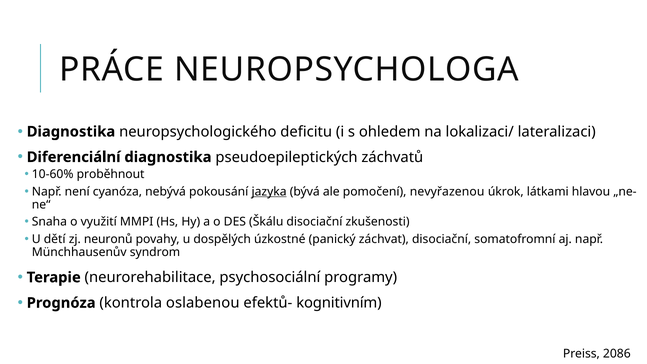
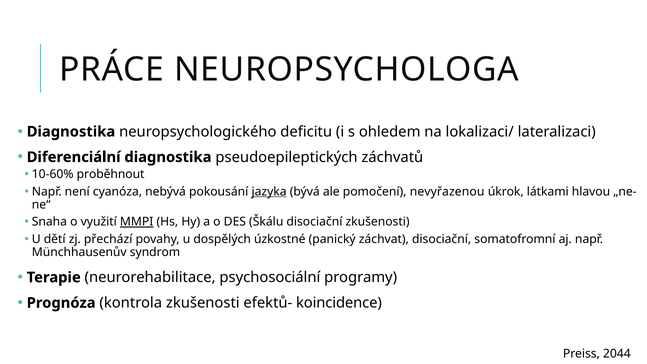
MMPI underline: none -> present (137, 222)
neuronů: neuronů -> přechází (108, 239)
kontrola oslabenou: oslabenou -> zkušenosti (203, 303)
kognitivním: kognitivním -> koincidence (339, 303)
2086: 2086 -> 2044 (617, 354)
